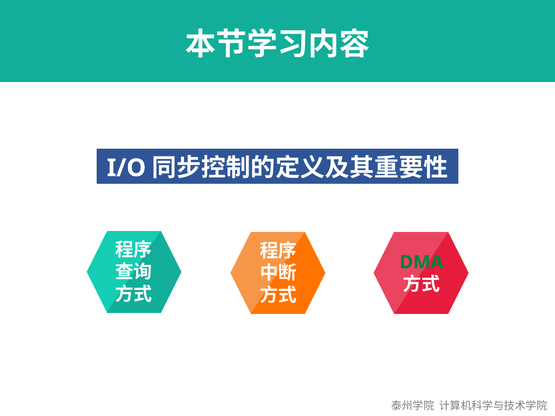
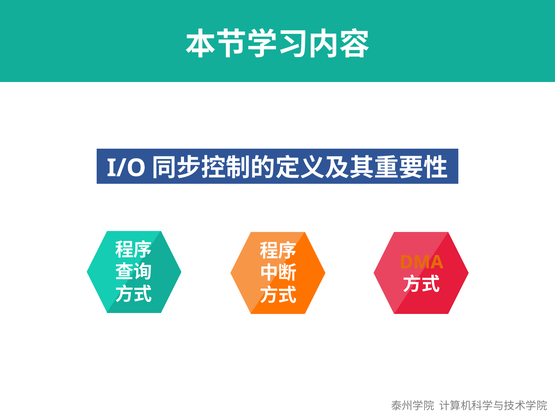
DMA colour: green -> orange (421, 262)
